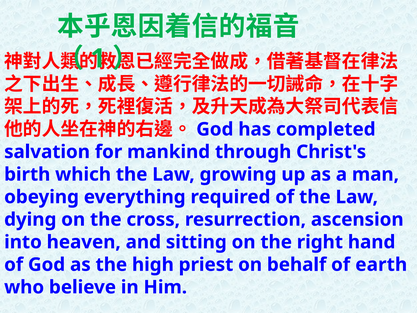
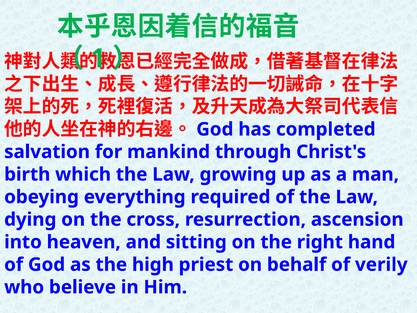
earth: earth -> verily (381, 264)
